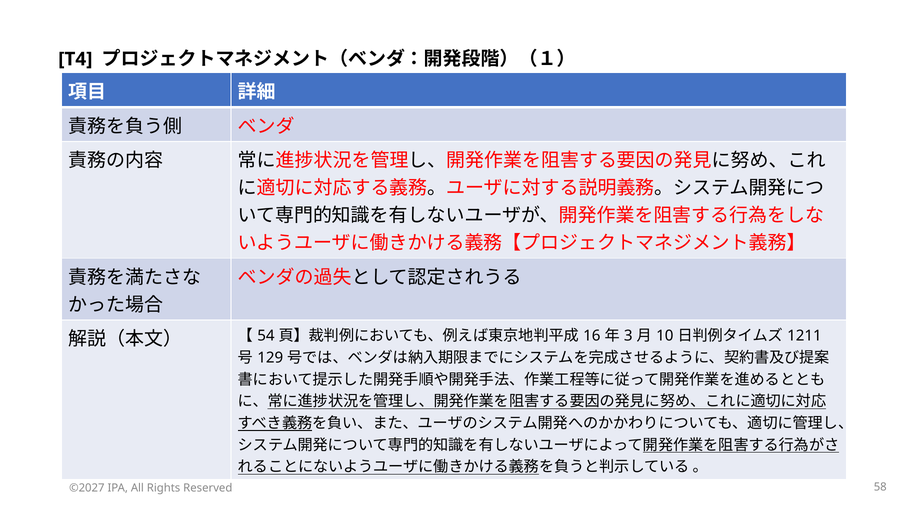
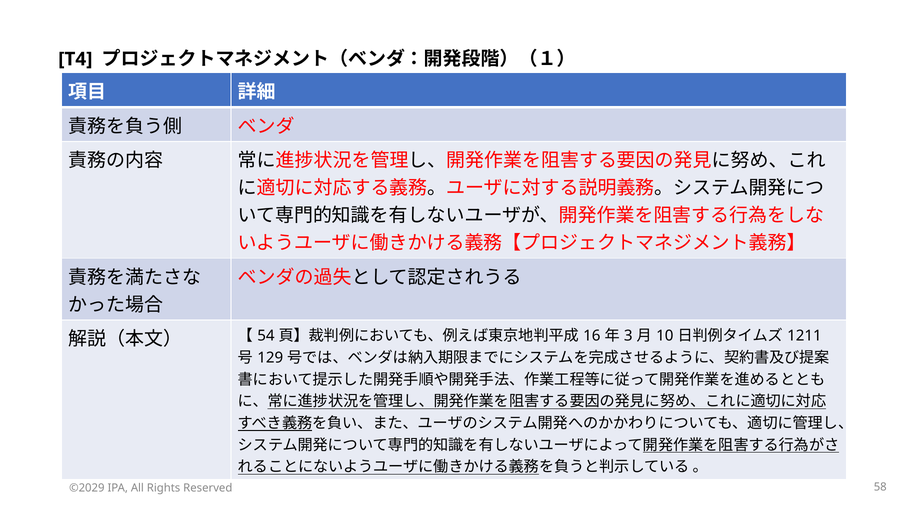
©2027: ©2027 -> ©2029 (87, 488)
